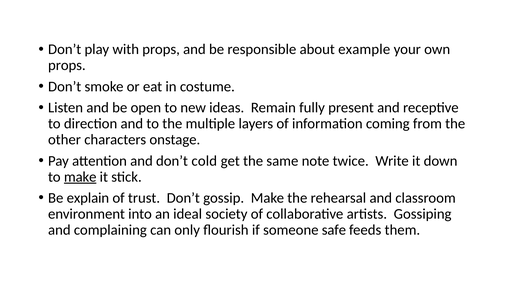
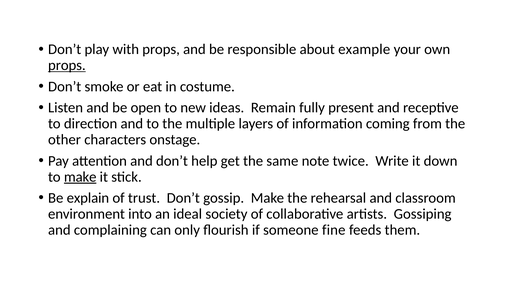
props underline: none -> present (67, 65)
cold: cold -> help (204, 161)
safe: safe -> fine (334, 230)
